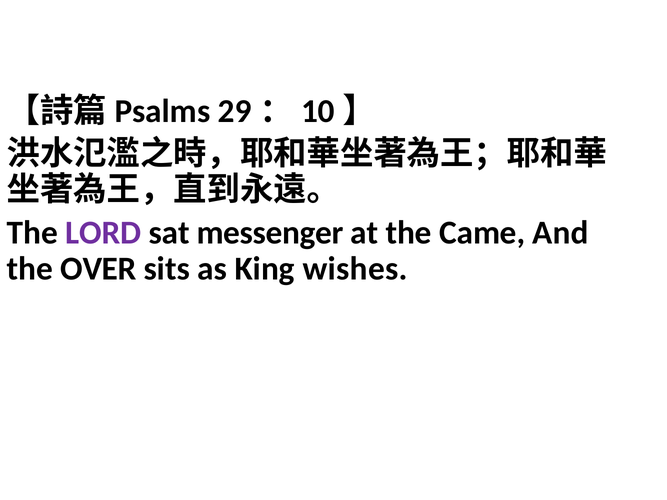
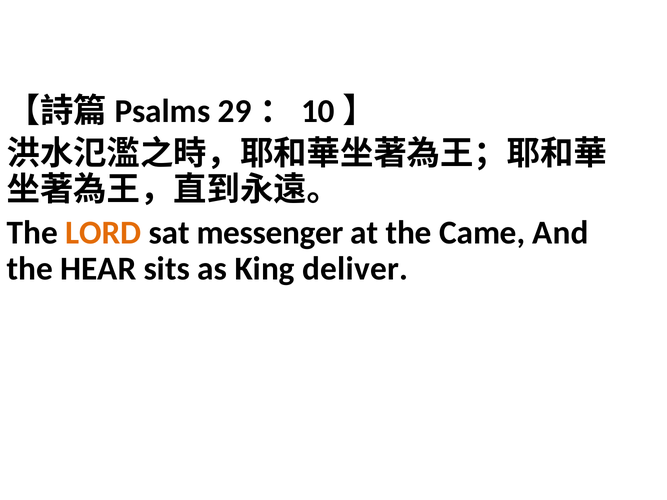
LORD colour: purple -> orange (103, 233)
OVER: OVER -> HEAR (98, 269)
wishes: wishes -> deliver (355, 269)
